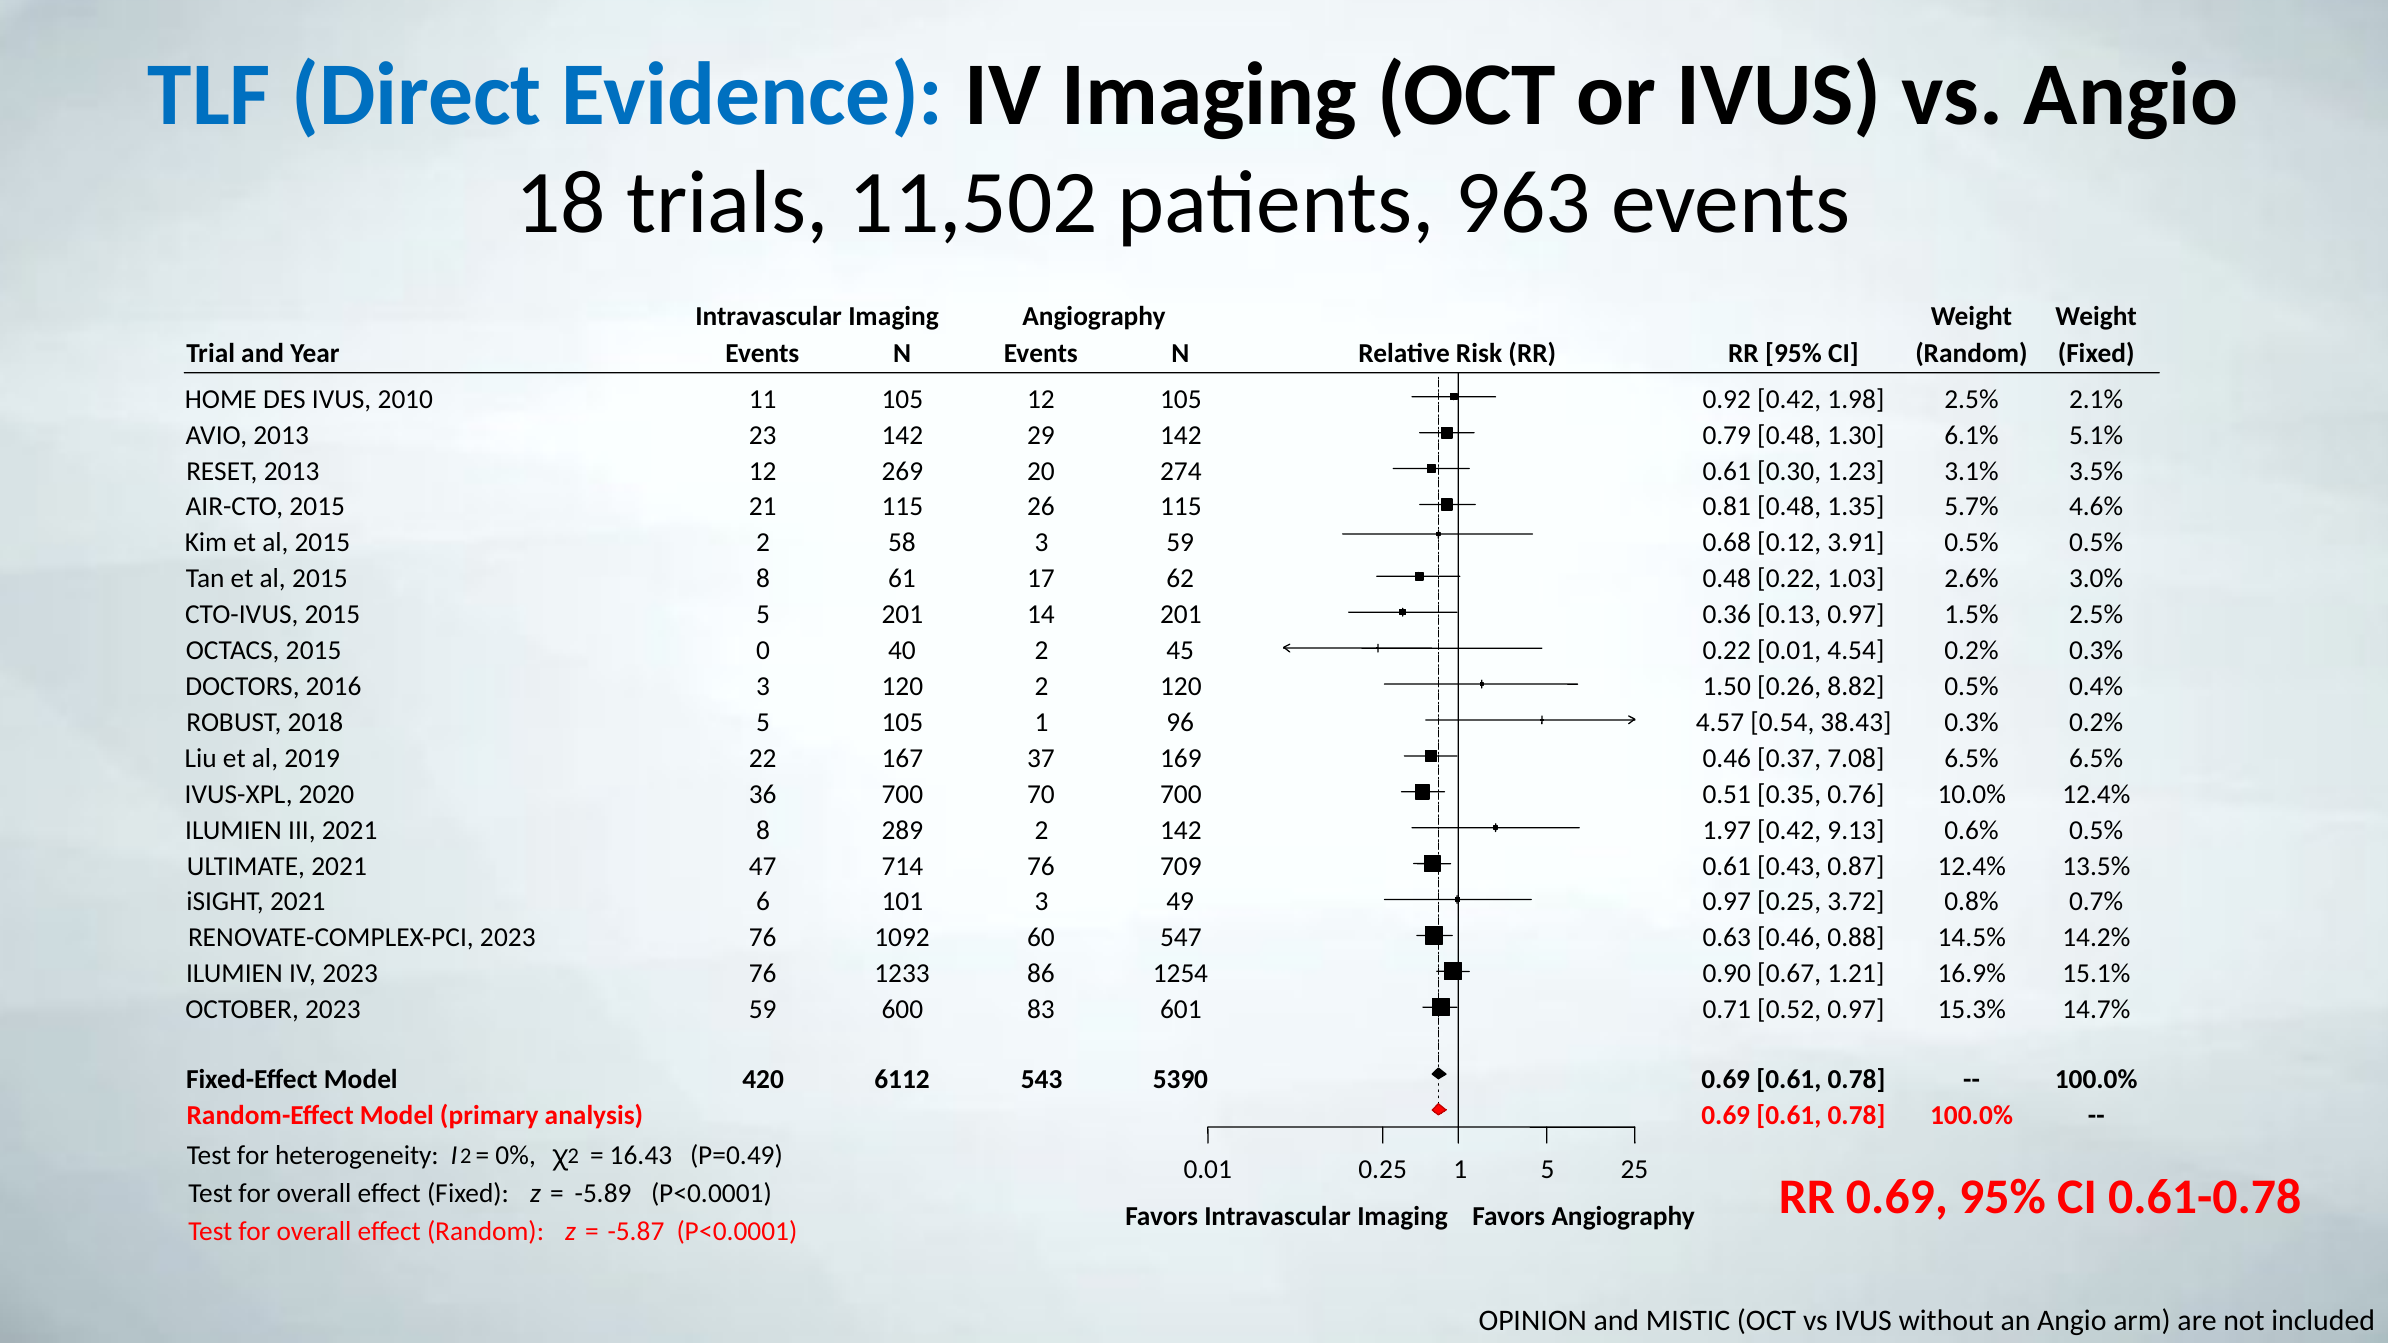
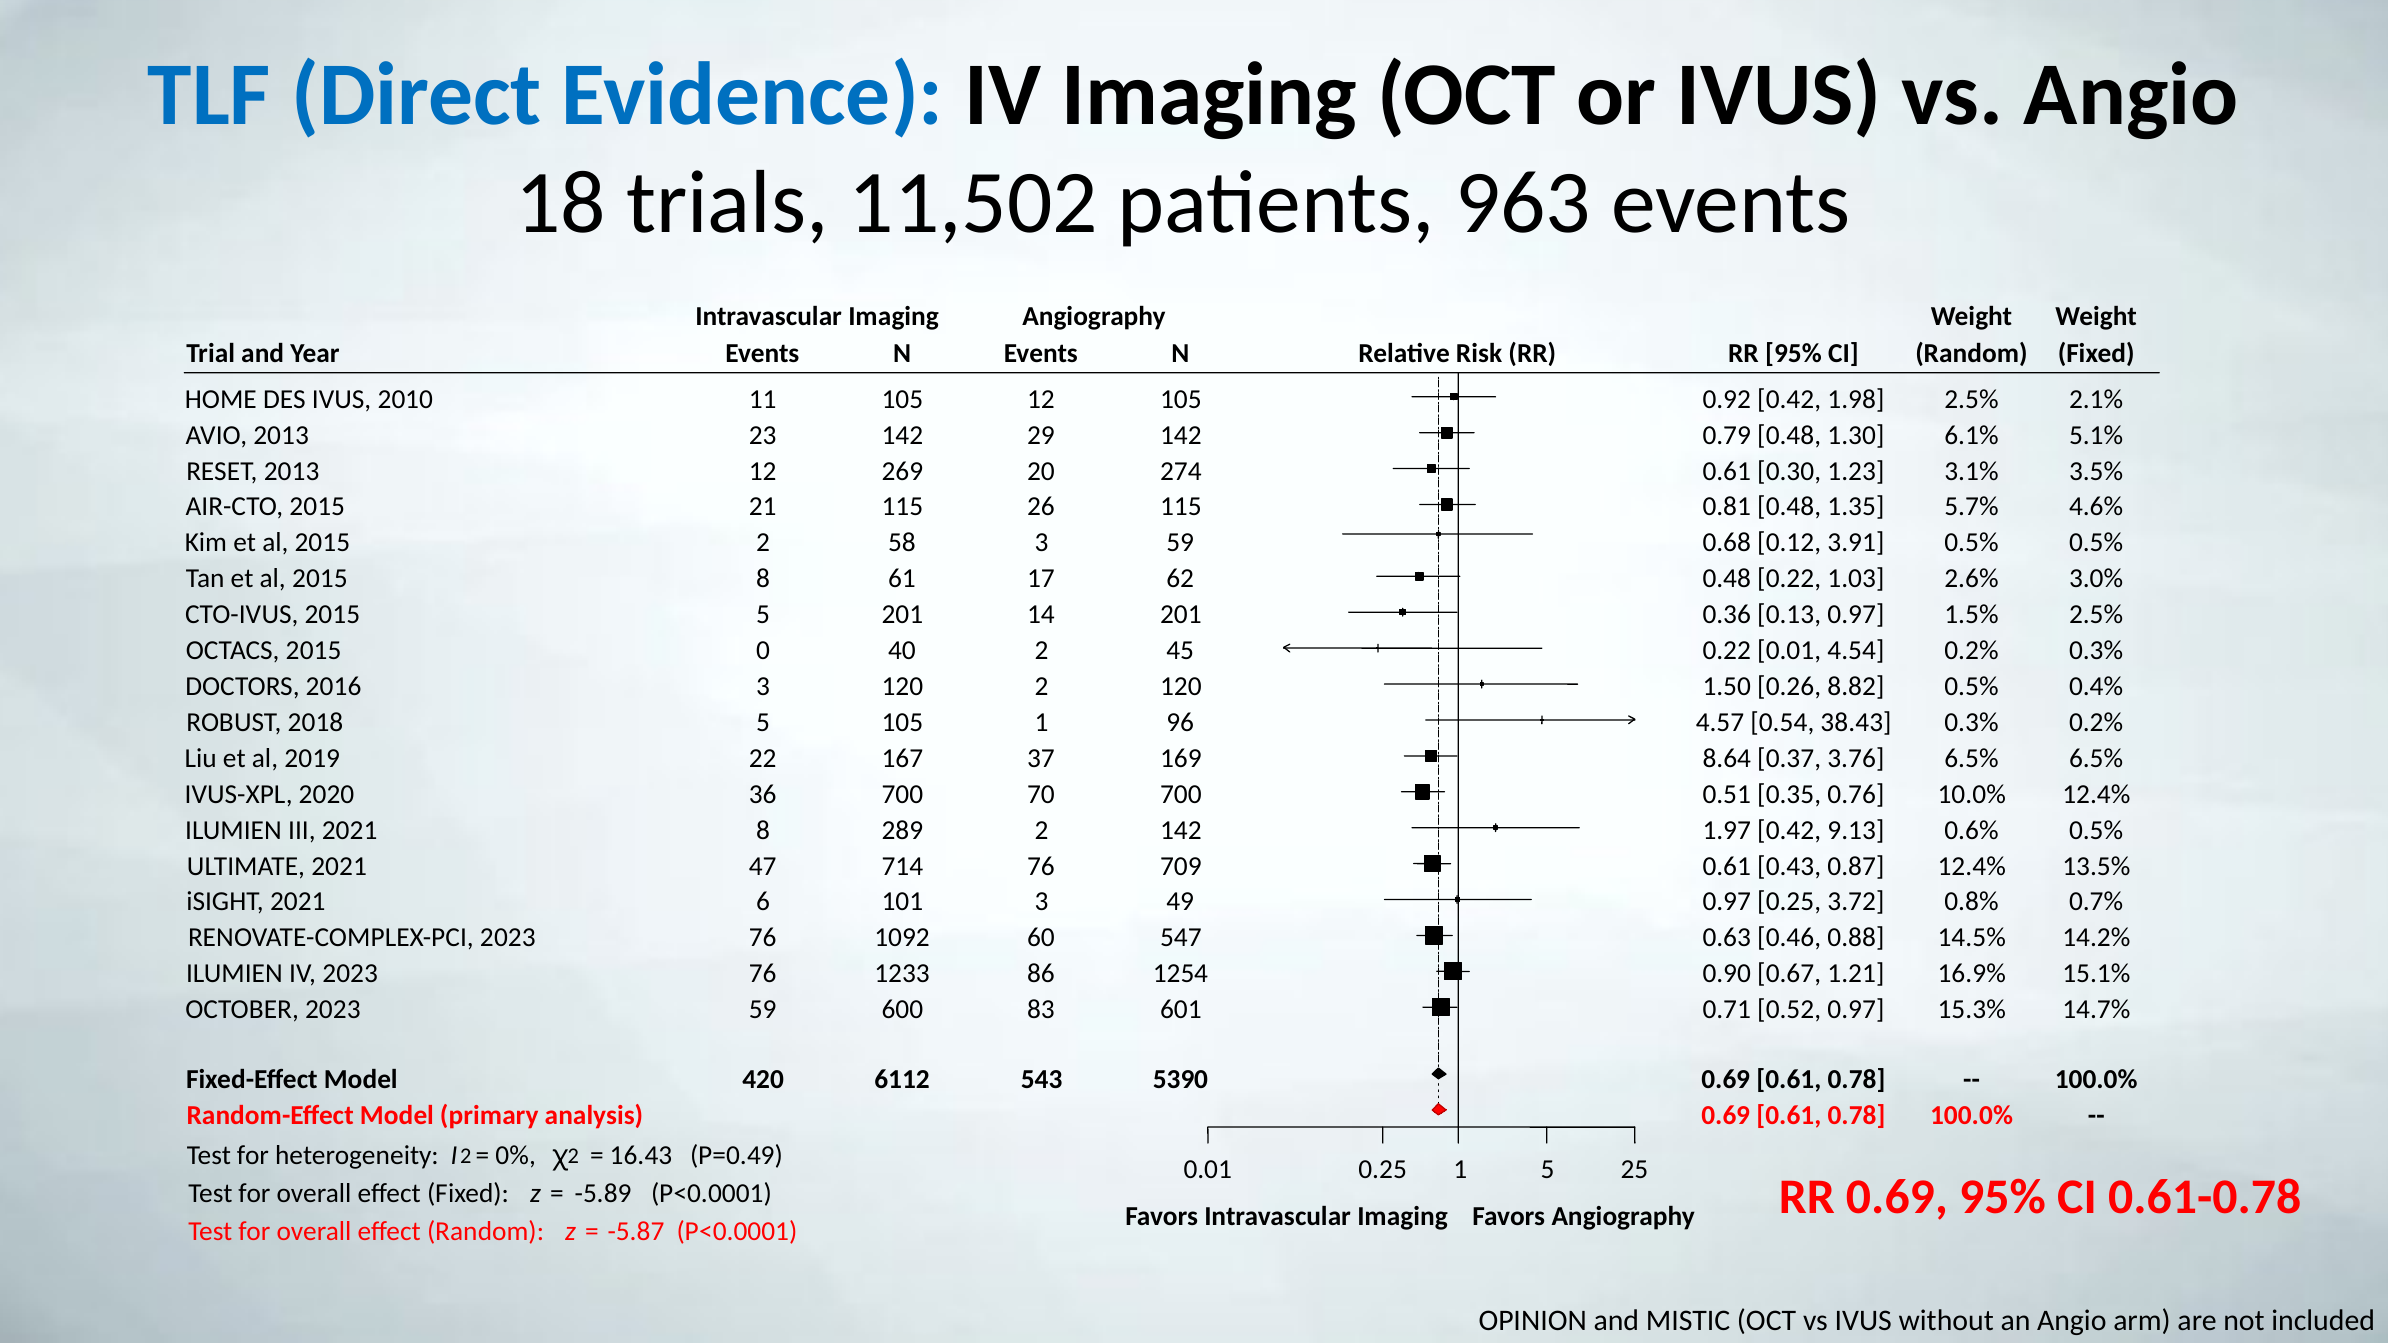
169 0.46: 0.46 -> 8.64 (1727, 758)
7.08: 7.08 -> 3.76 (1856, 758)
